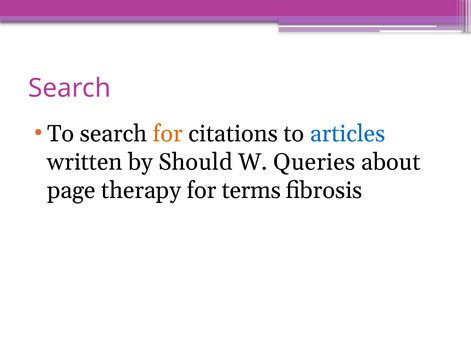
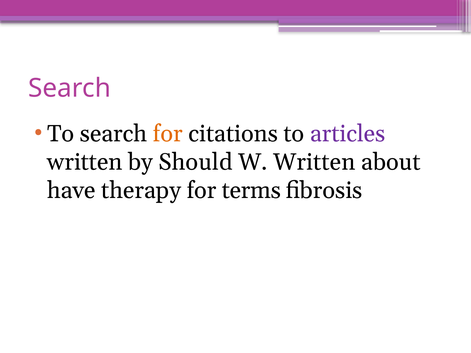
articles colour: blue -> purple (348, 134)
W Queries: Queries -> Written (314, 162)
page: page -> have (71, 190)
